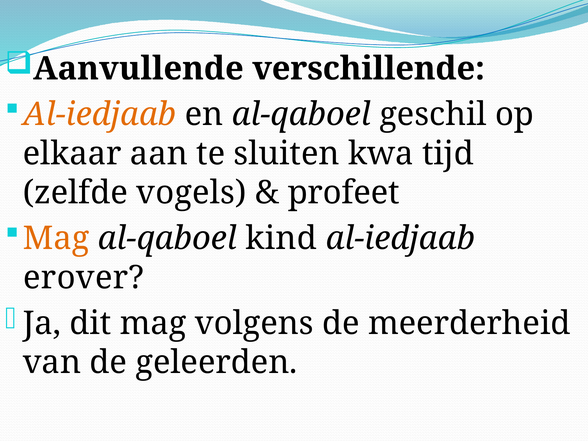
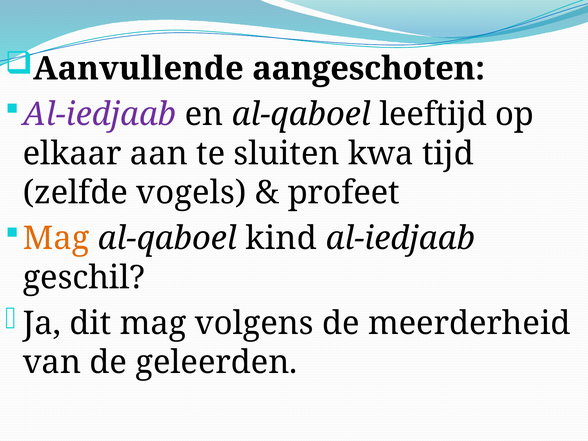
verschillende: verschillende -> aangeschoten (369, 69)
Al-iedjaab colour: orange -> purple (100, 114)
geschil: geschil -> leeftijd (433, 114)
erover: erover -> geschil (84, 278)
